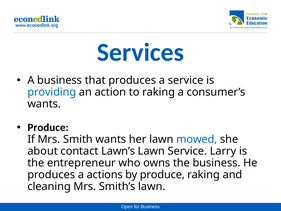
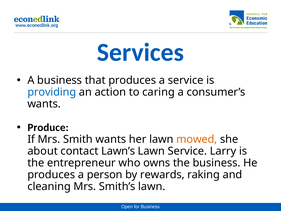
to raking: raking -> caring (159, 92)
mowed colour: blue -> orange (197, 139)
actions: actions -> person (105, 174)
by produce: produce -> rewards (162, 174)
